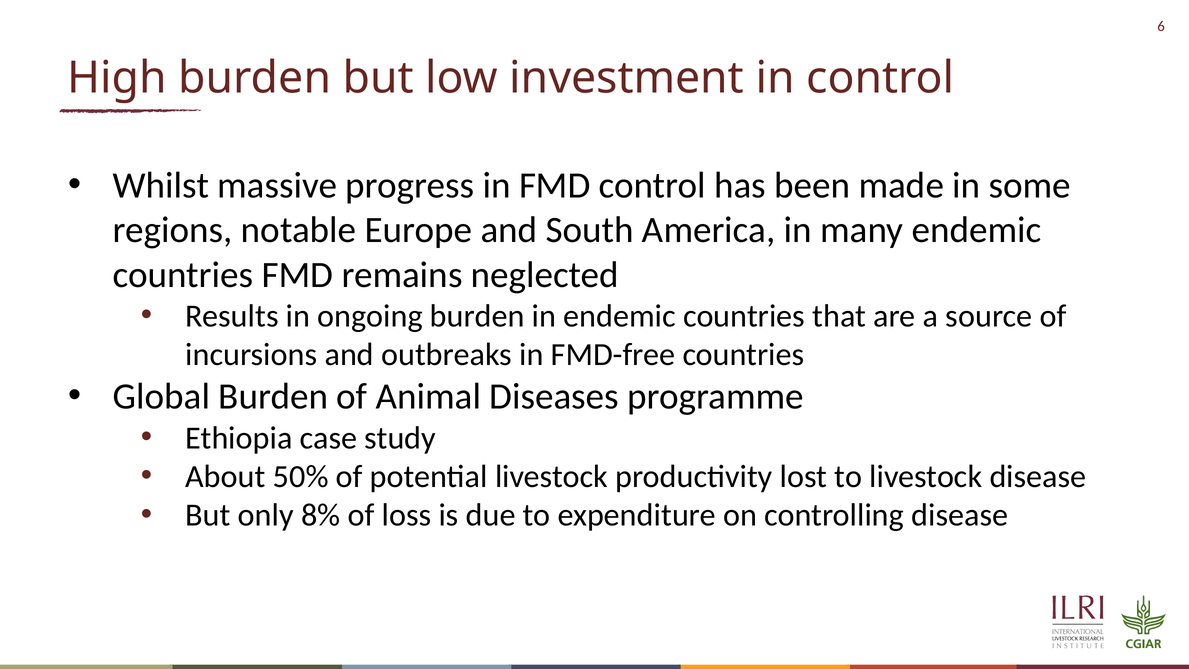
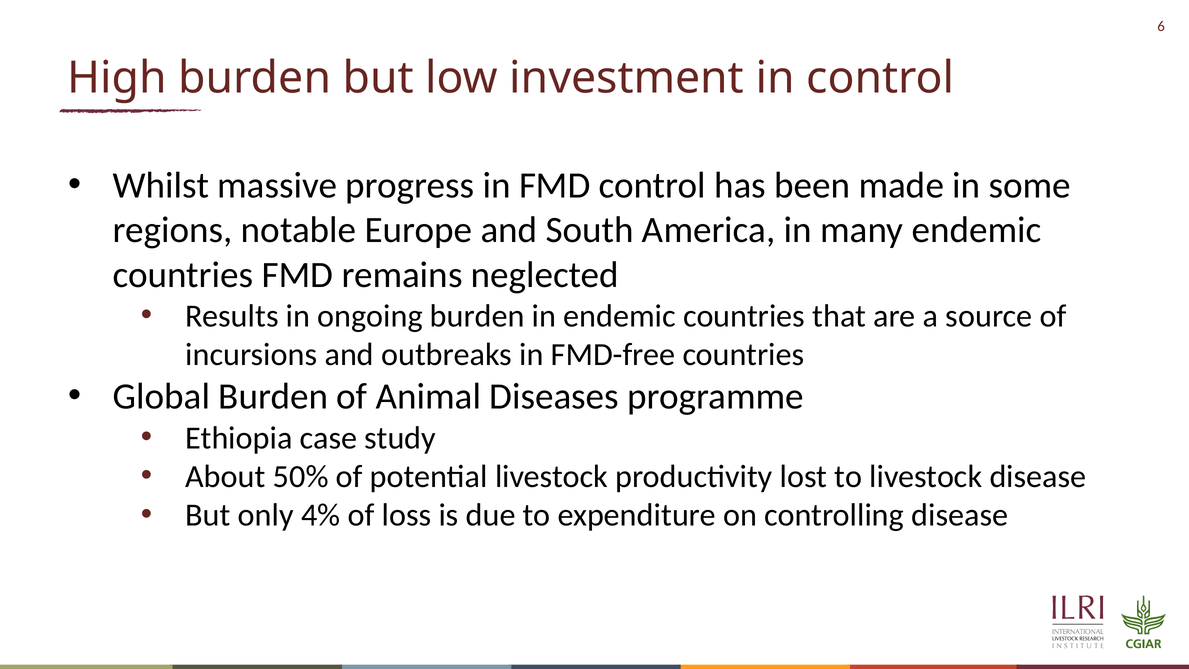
8%: 8% -> 4% (321, 515)
